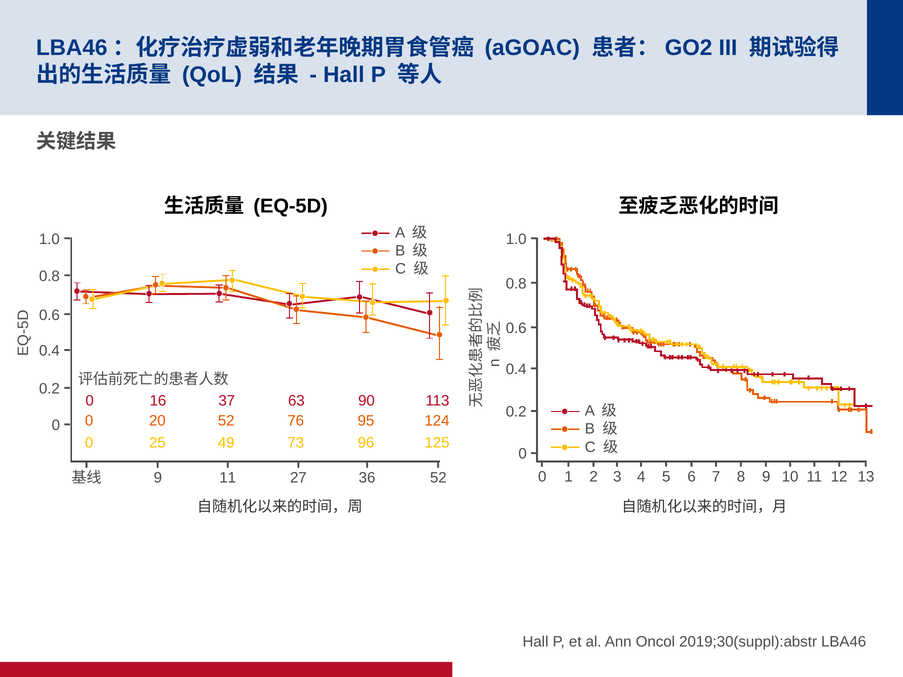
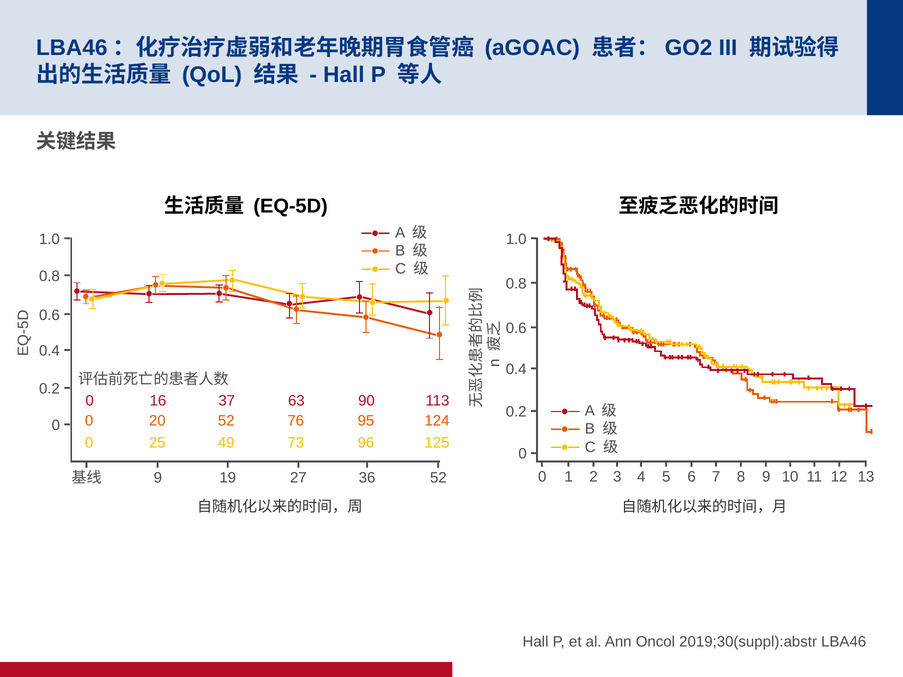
11: 11 -> 19 (228, 478)
